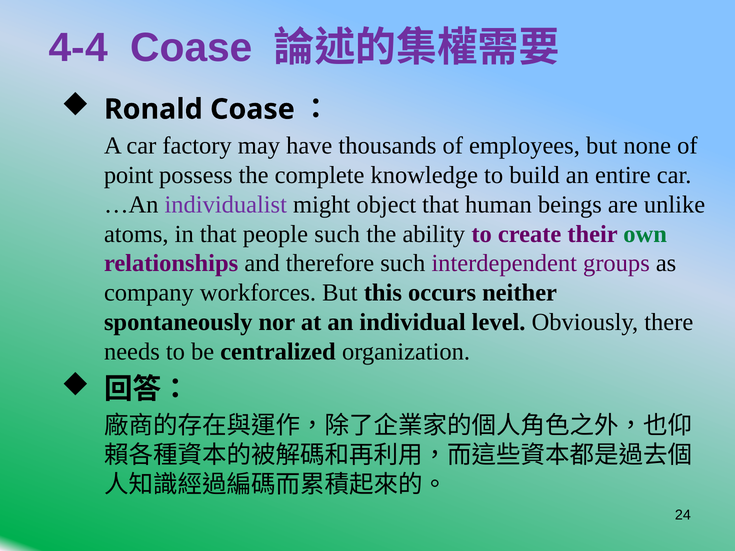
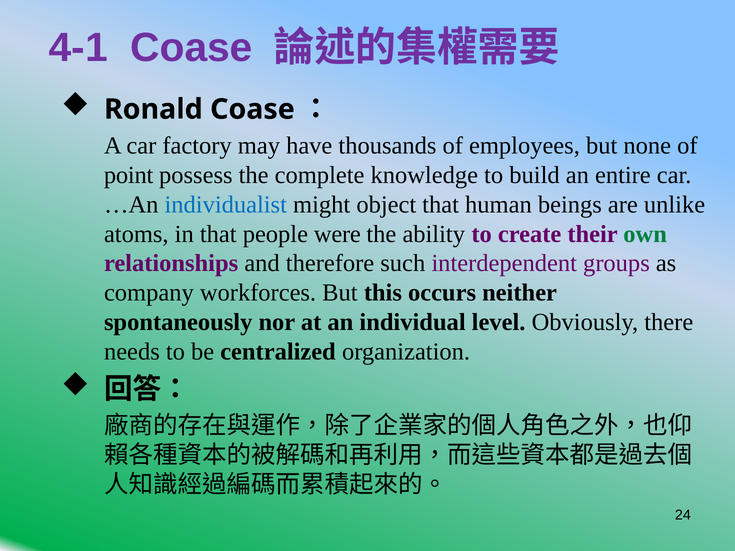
4-4: 4-4 -> 4-1 (78, 48)
individualist colour: purple -> blue (226, 205)
people such: such -> were (337, 234)
